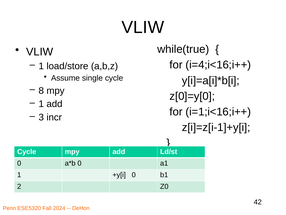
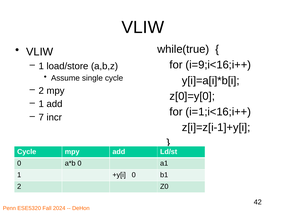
i=4;i<16;i++: i=4;i<16;i++ -> i=9;i<16;i++ (218, 65)
8: 8 -> 2 (41, 90)
3: 3 -> 7 (41, 117)
